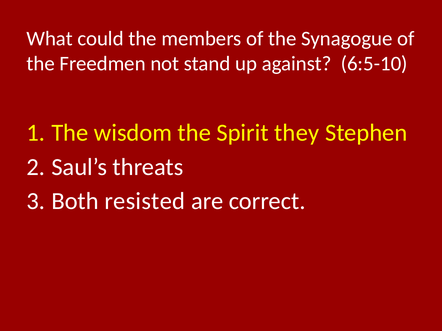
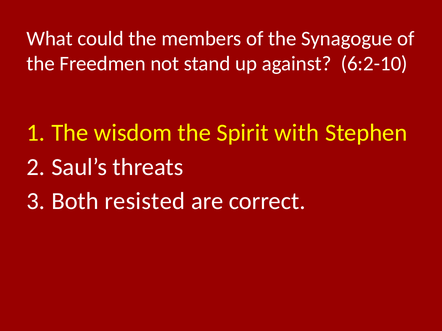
6:5-10: 6:5-10 -> 6:2-10 (374, 64)
they: they -> with (297, 133)
